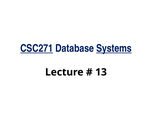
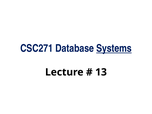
CSC271 underline: present -> none (37, 48)
